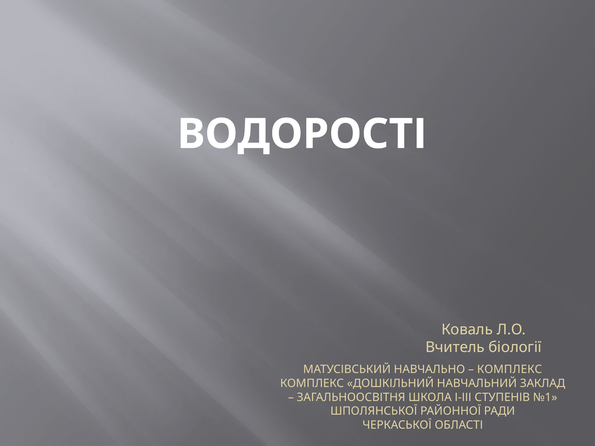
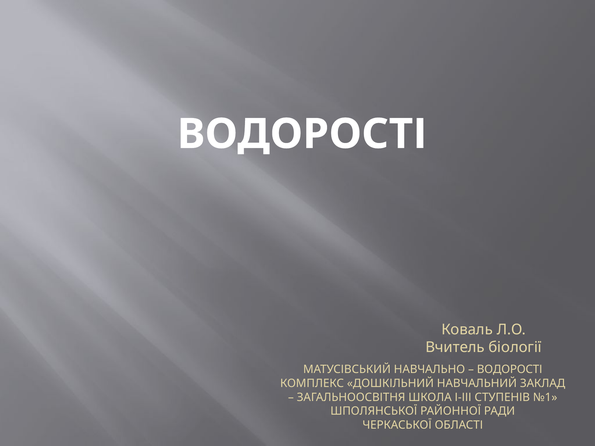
КОМПЛЕКС: КОМПЛЕКС -> ВОДОРОСТІ (510, 370)
